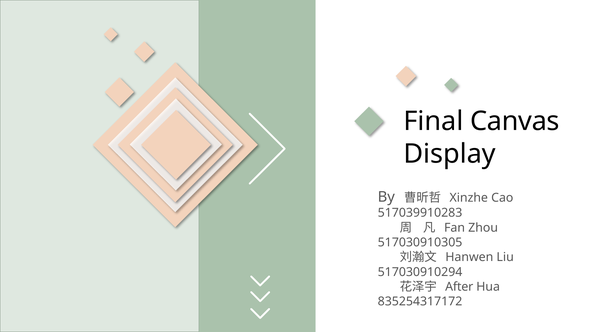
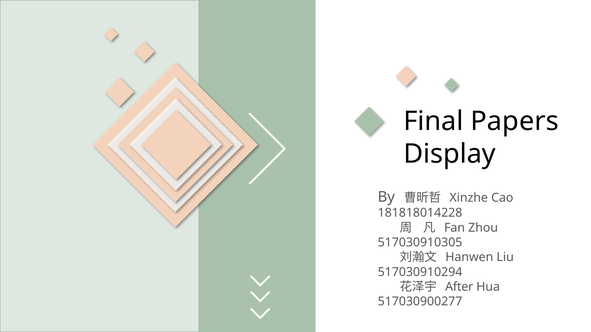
Canvas: Canvas -> Papers (515, 122)
517039910283: 517039910283 -> 181818014228 (420, 213)
835254317172: 835254317172 -> 517030900277 (420, 302)
